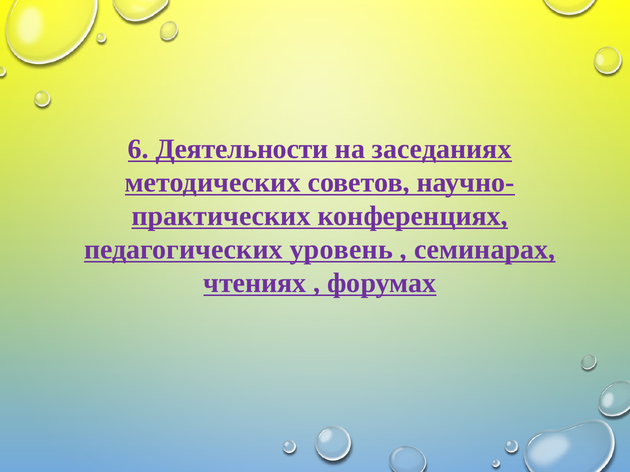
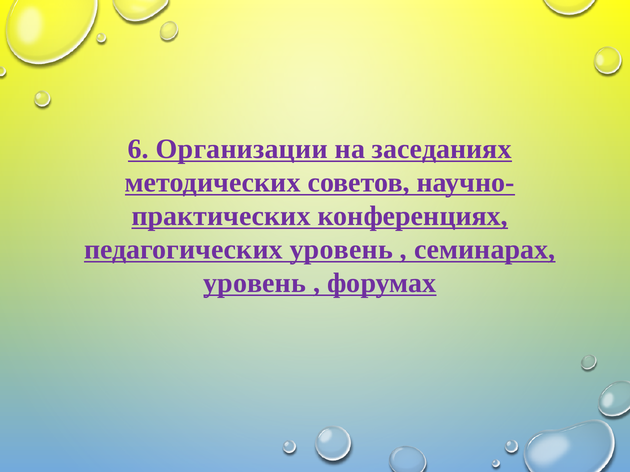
Деятельности: Деятельности -> Организации (242, 149)
чтениях: чтениях -> уровень (255, 283)
